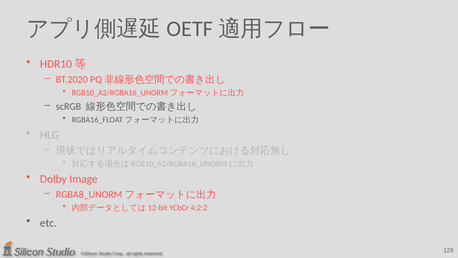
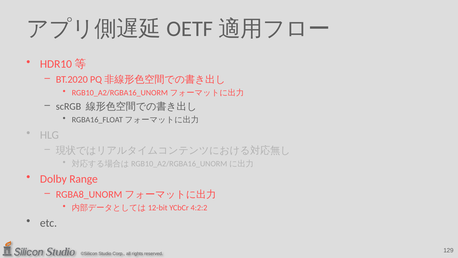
Image: Image -> Range (84, 179)
